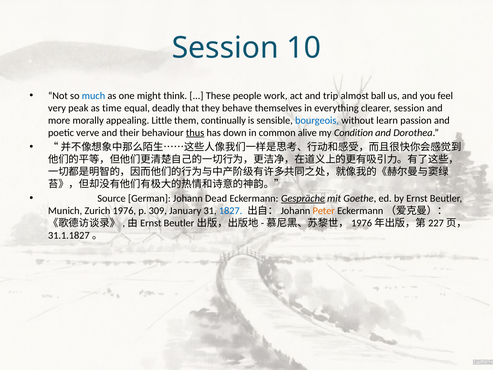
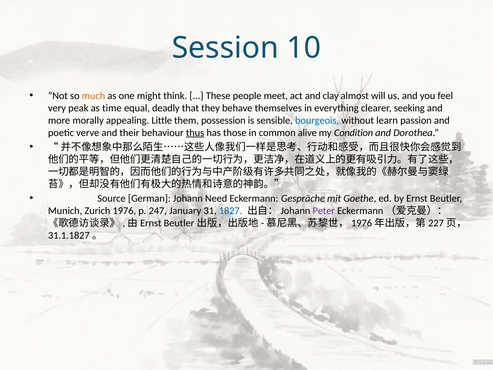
much colour: blue -> orange (93, 96)
work: work -> meet (276, 96)
trip: trip -> clay (331, 96)
ball: ball -> will (378, 96)
clearer session: session -> seeking (409, 108)
continually: continually -> possession (223, 120)
down: down -> those (235, 133)
Dead: Dead -> Need (216, 198)
Gespräche underline: present -> none (303, 198)
309: 309 -> 247 (158, 211)
Peter colour: orange -> purple (324, 211)
